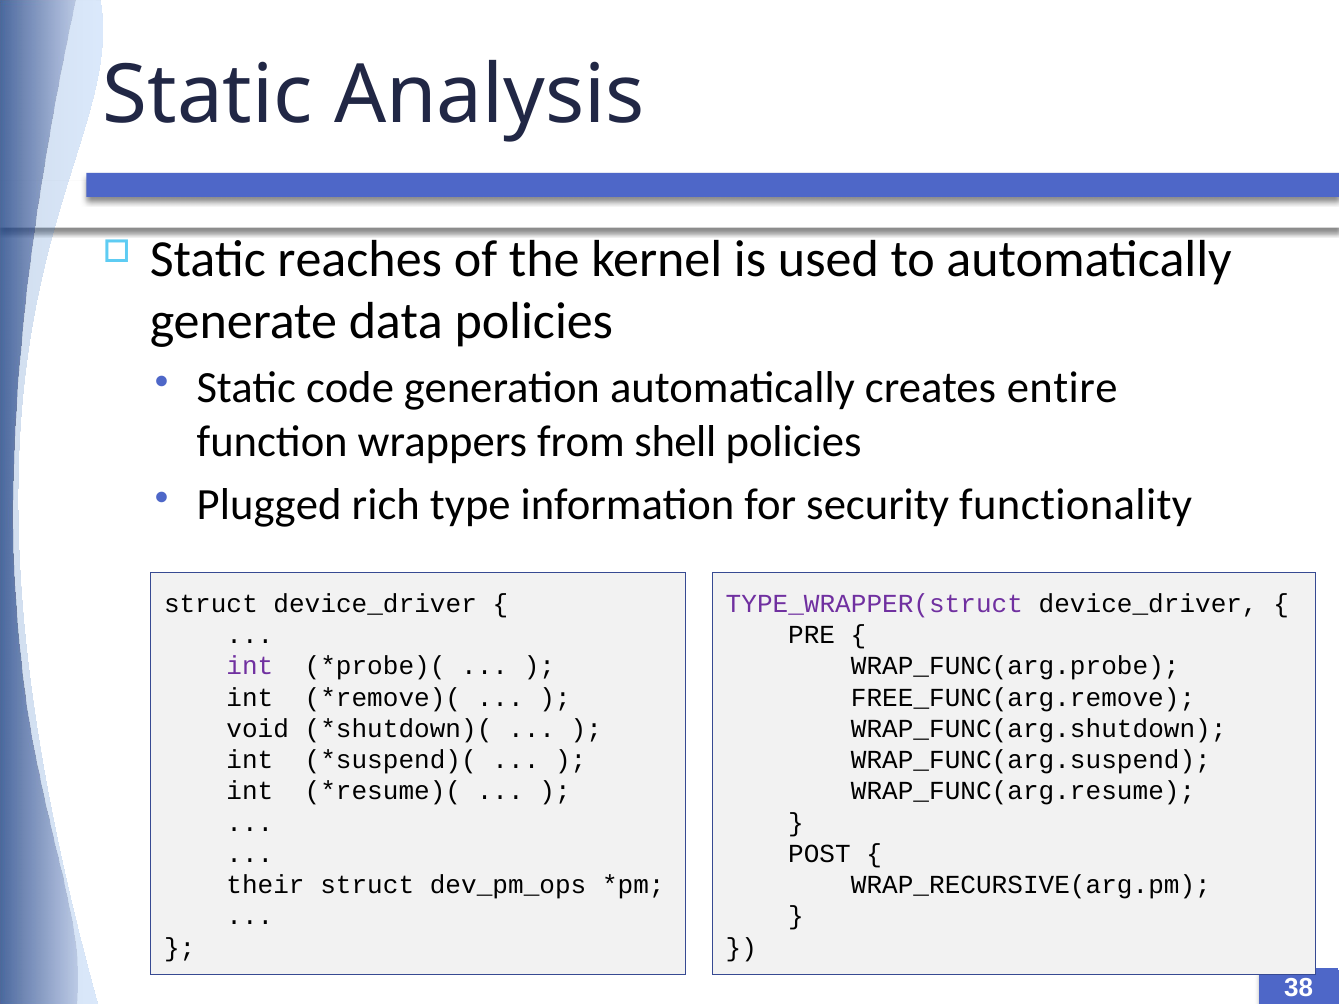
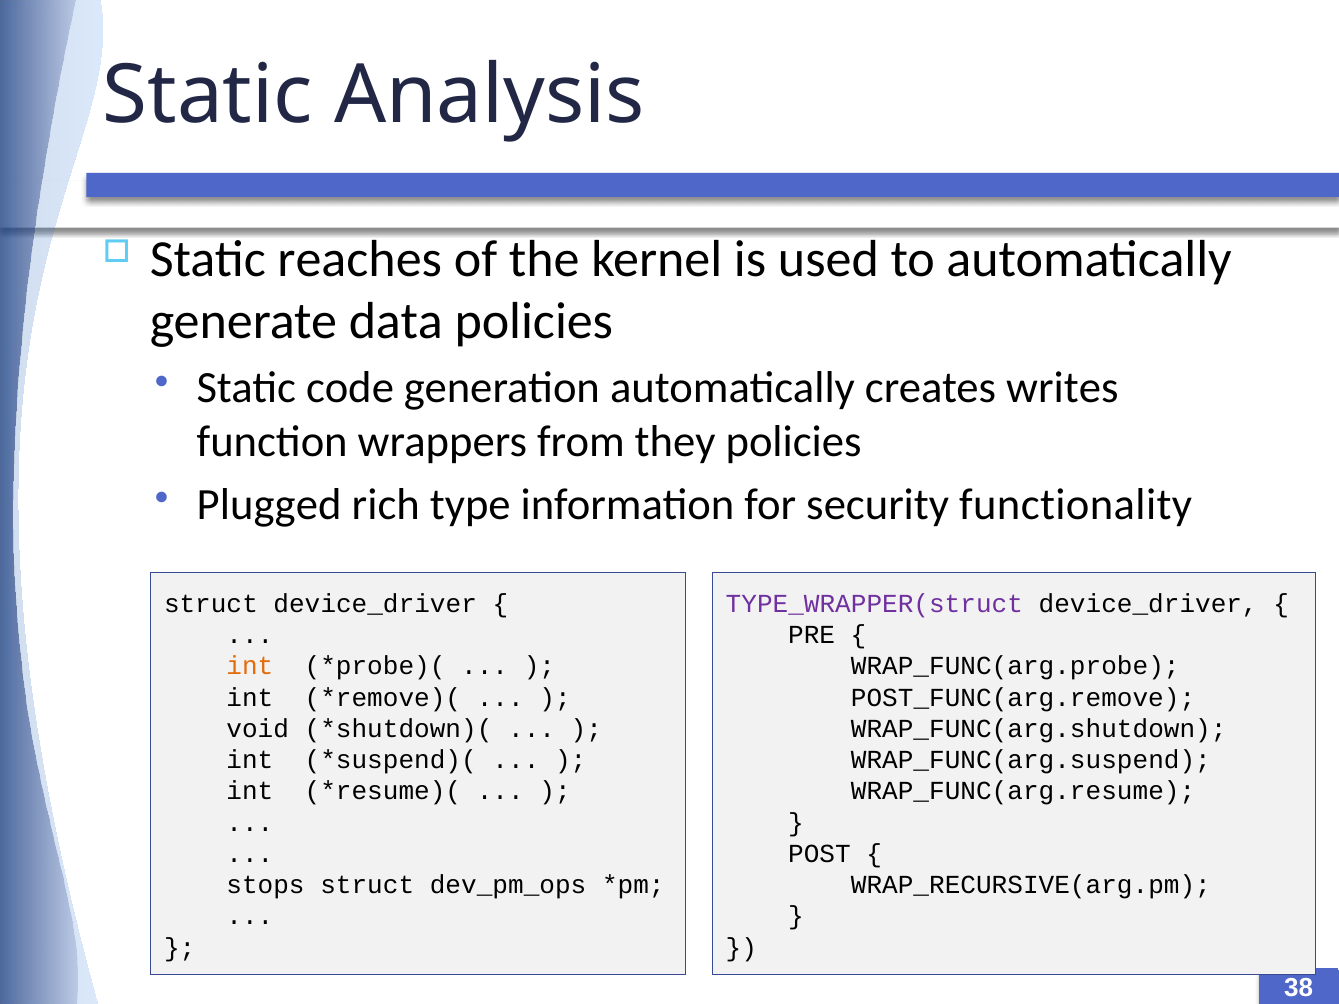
entire: entire -> writes (1062, 388)
shell: shell -> they (675, 442)
int colour: purple -> orange (250, 666)
FREE_FUNC(arg.remove: FREE_FUNC(arg.remove -> POST_FUNC(arg.remove (1023, 698)
their: their -> stops (266, 885)
